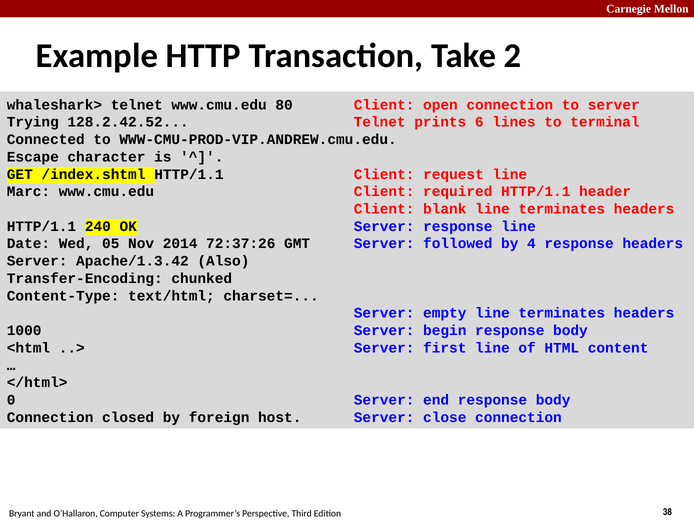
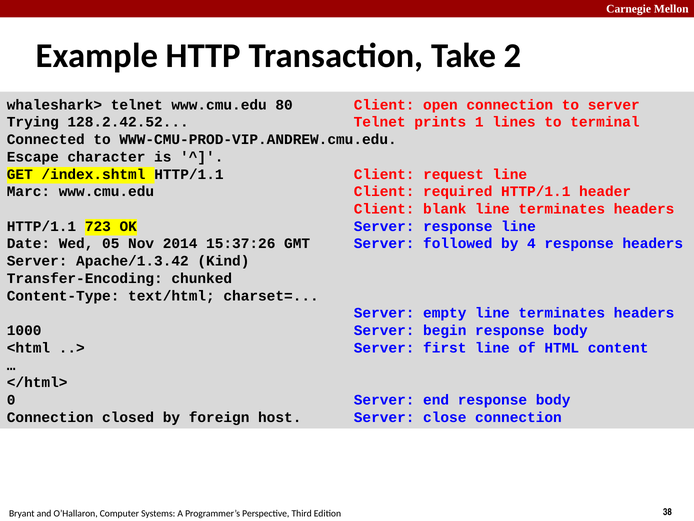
6: 6 -> 1 (479, 122)
240: 240 -> 723 (98, 226)
72:37:26: 72:37:26 -> 15:37:26 (241, 243)
Also: Also -> Kind (223, 261)
